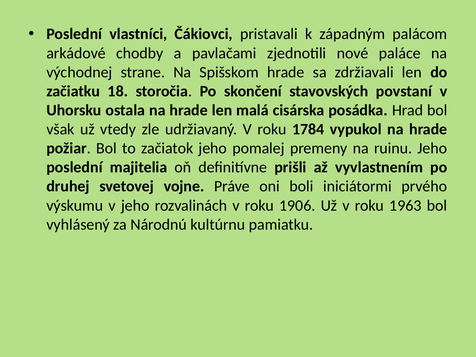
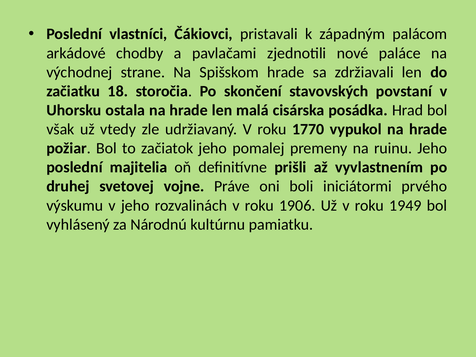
1784: 1784 -> 1770 (308, 129)
1963: 1963 -> 1949 (405, 205)
